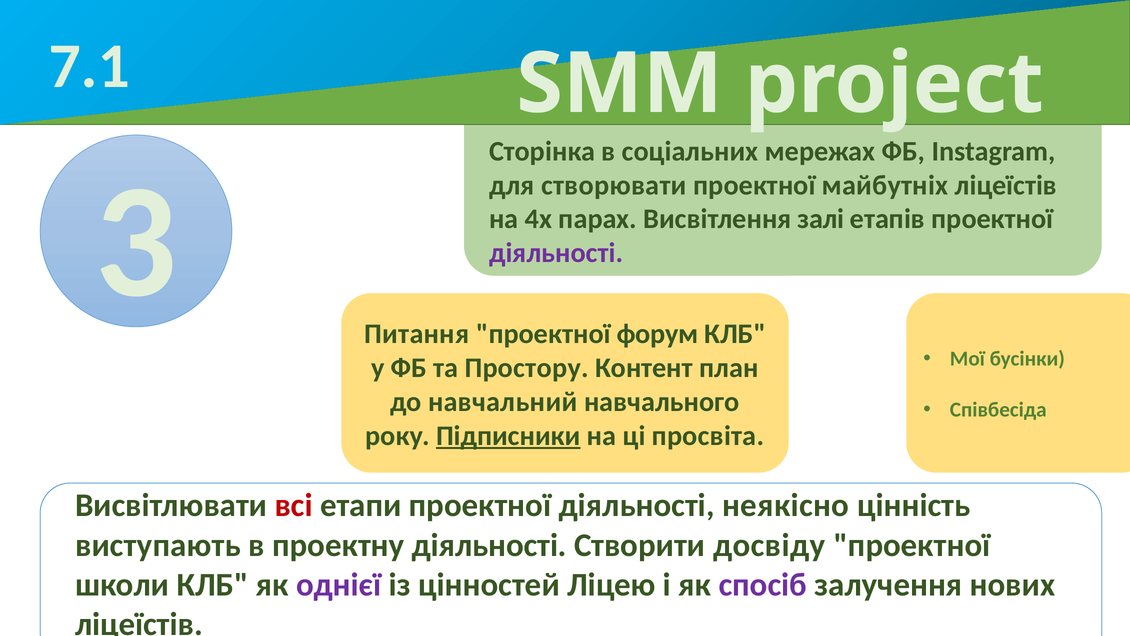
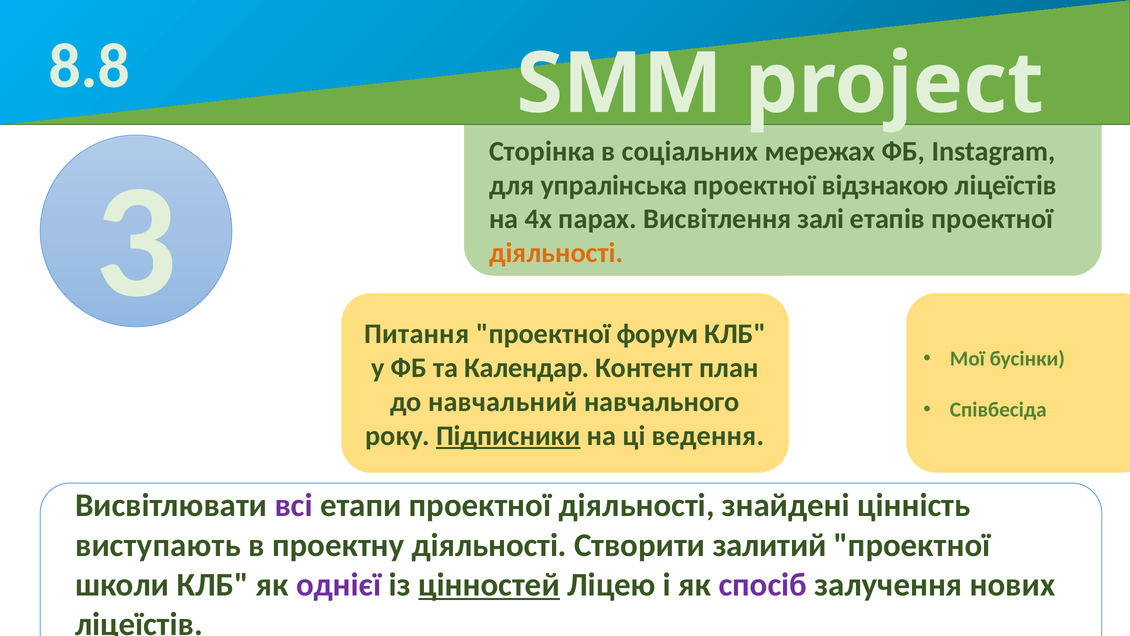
7.1: 7.1 -> 8.8 (89, 66)
створювати: створювати -> упралінська (614, 185)
майбутніх: майбутніх -> відзнакою (885, 185)
діяльності colour: purple -> orange (556, 253)
Простору: Простору -> Календар (527, 368)
просвіта: просвіта -> ведення (708, 436)
всі colour: red -> purple (294, 505)
неякісно: неякісно -> знайдені (786, 505)
досвіду: досвіду -> залитий (770, 545)
цінностей underline: none -> present (489, 584)
